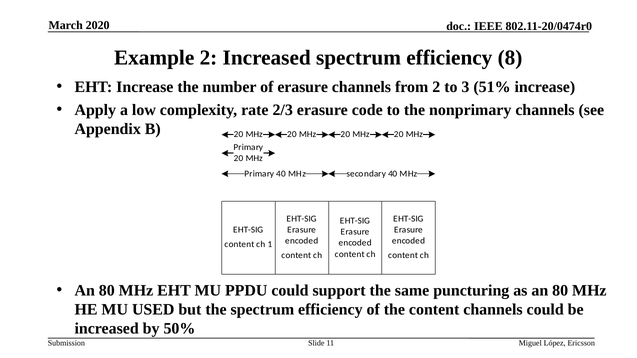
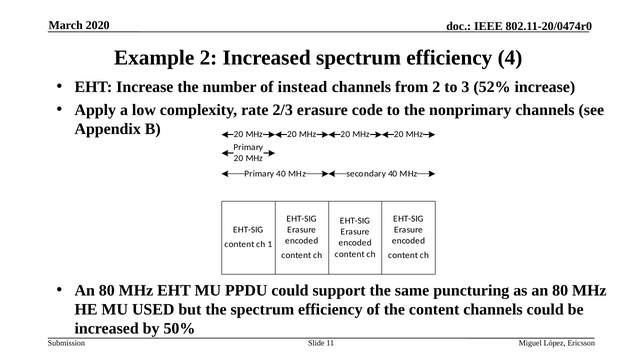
8: 8 -> 4 (510, 58)
of erasure: erasure -> instead (303, 87)
51%: 51% -> 52% (492, 87)
